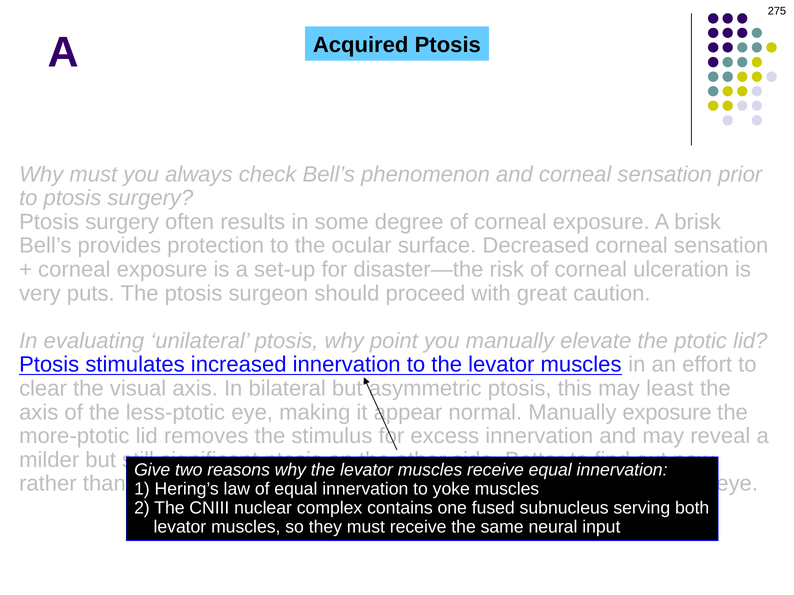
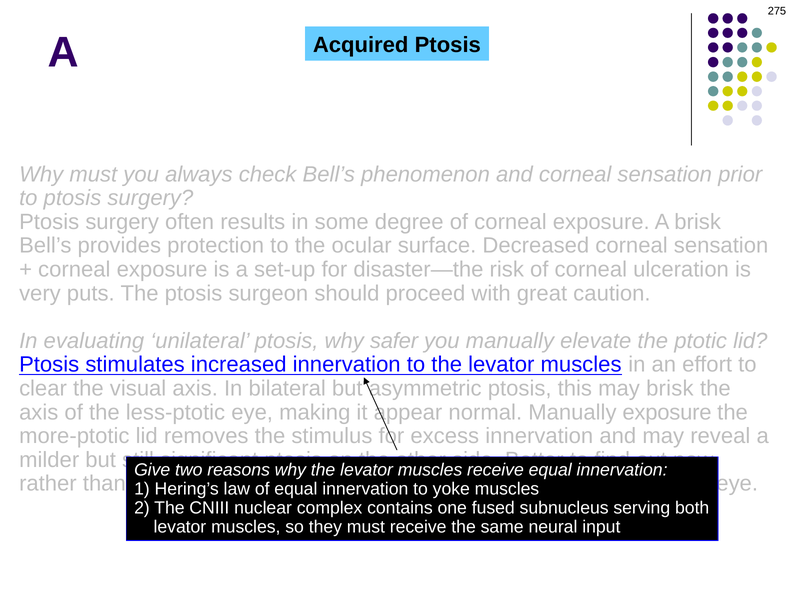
point: point -> safer (394, 341)
may least: least -> brisk (670, 389)
